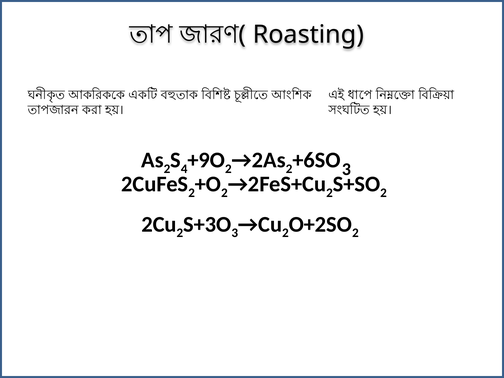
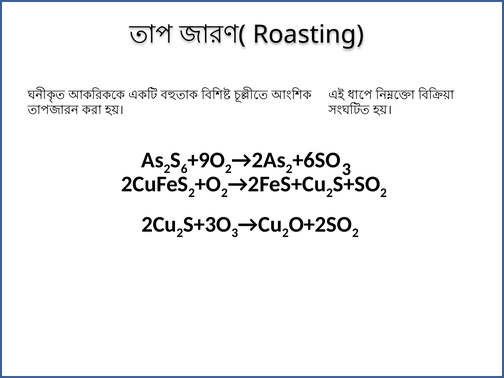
4: 4 -> 6 (184, 169)
